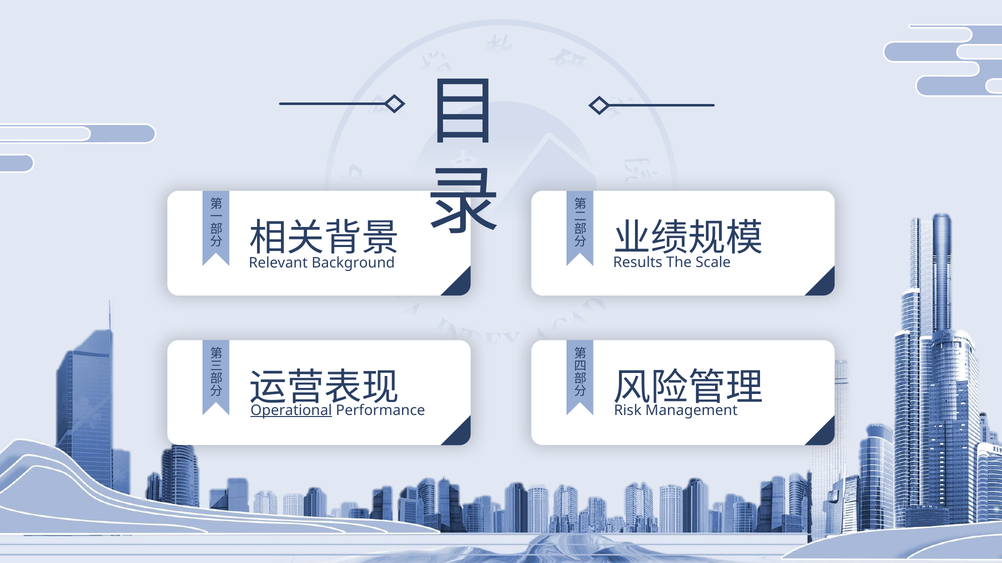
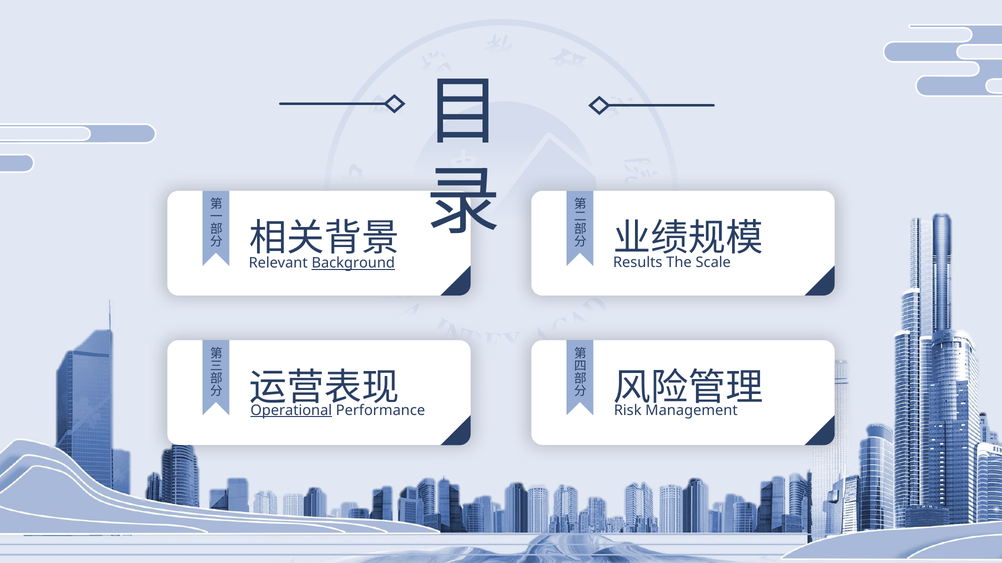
Background underline: none -> present (353, 263)
